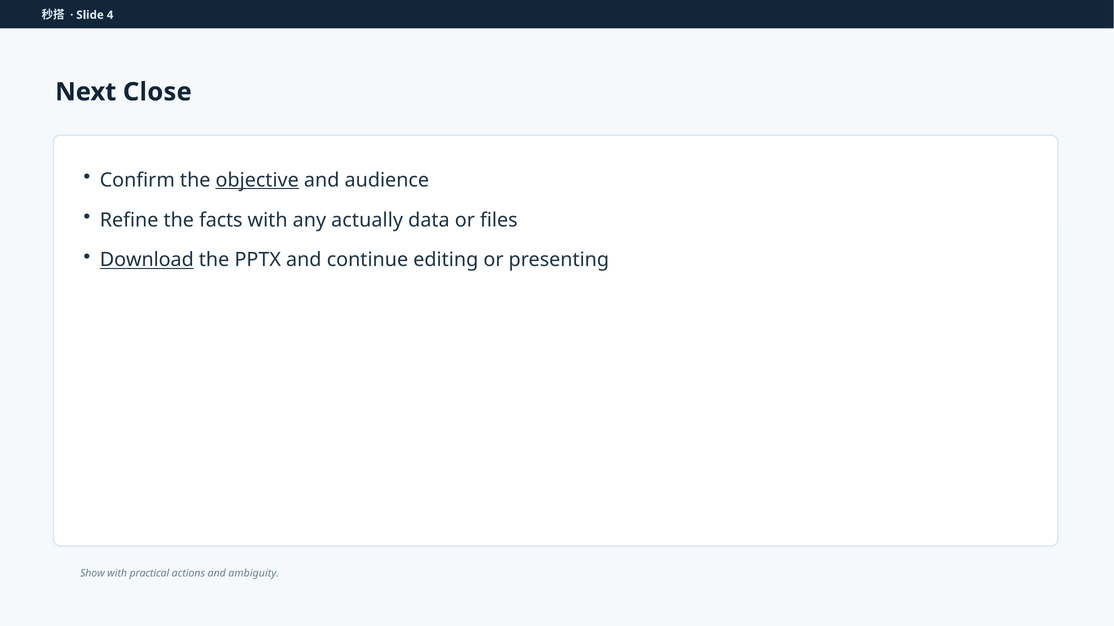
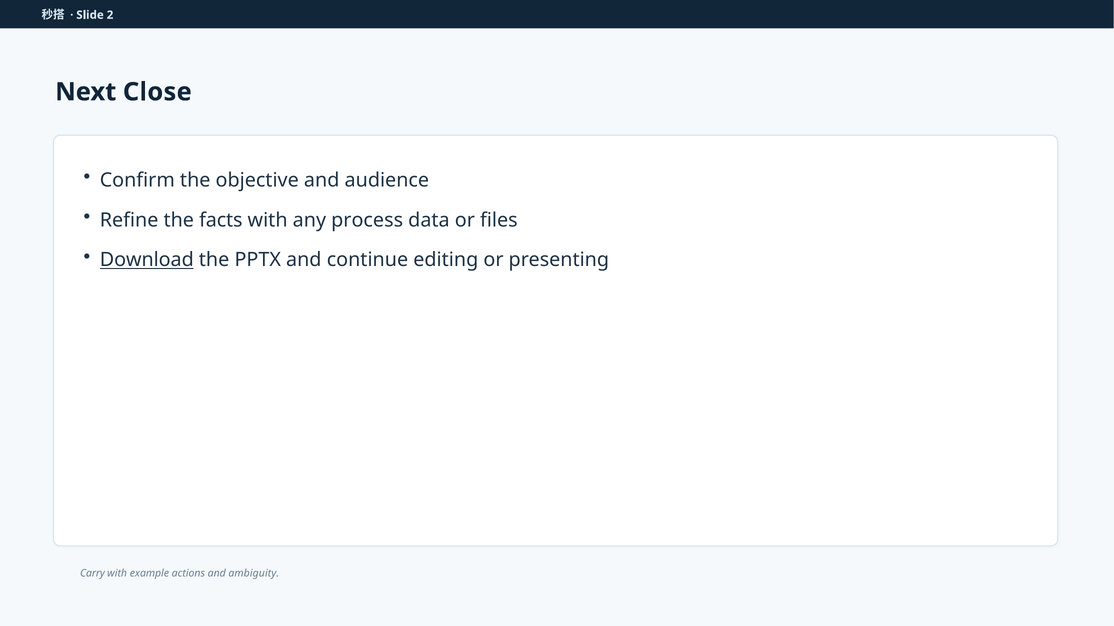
4: 4 -> 2 (110, 15)
objective underline: present -> none (257, 180)
actually: actually -> process (367, 220)
Show: Show -> Carry (92, 574)
practical: practical -> example (149, 574)
